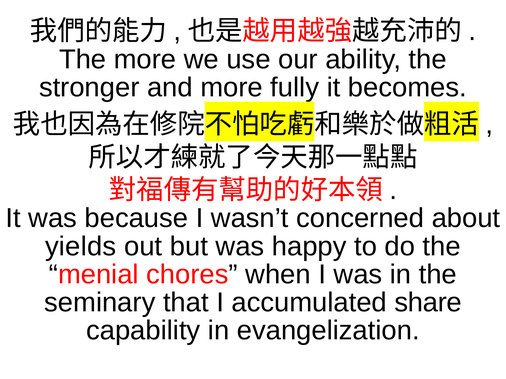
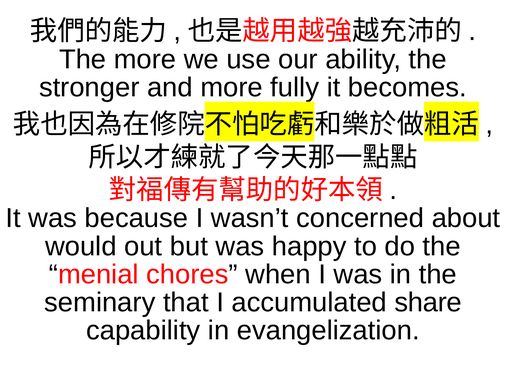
yields: yields -> would (81, 247)
